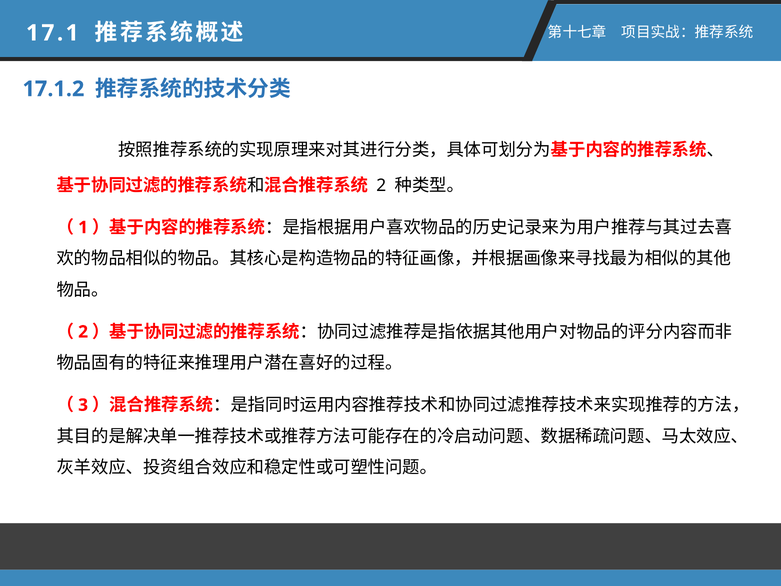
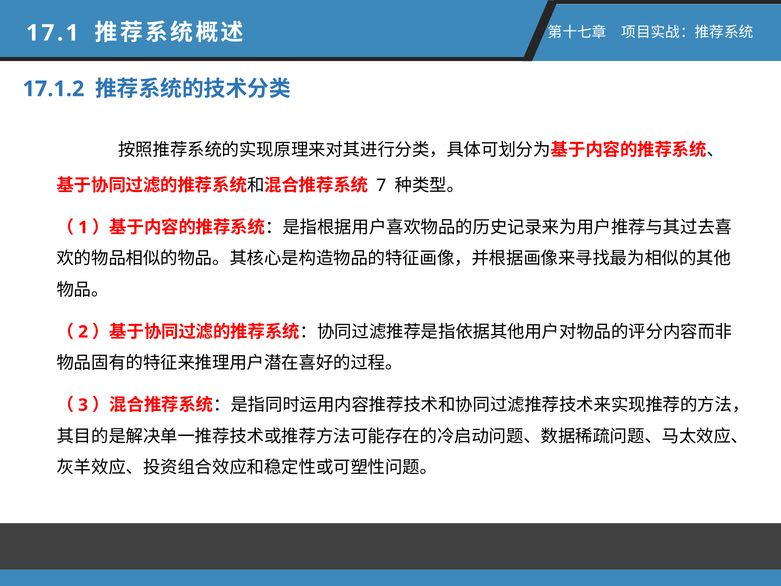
2: 2 -> 7 (381, 185)
